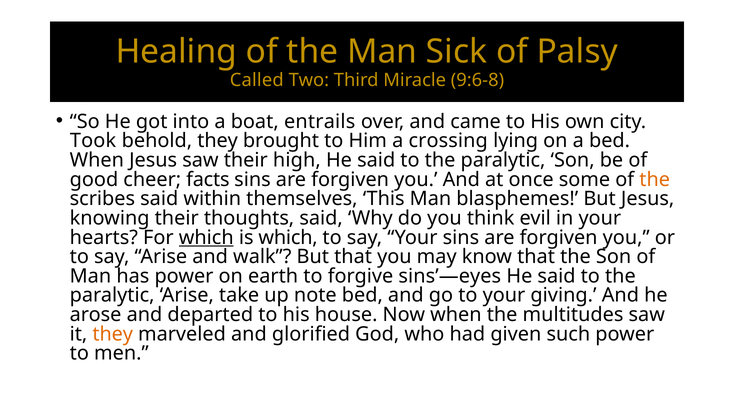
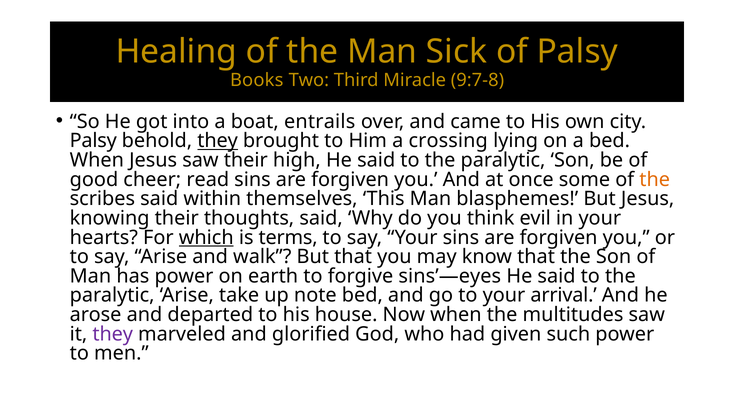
Called: Called -> Books (257, 80)
9:6-8: 9:6-8 -> 9:7-8 (477, 80)
Took: Took -> Palsy (93, 141)
they underline: none -> present (218, 141)
facts: facts -> read (208, 179)
is which: which -> terms (288, 237)
giving: giving -> arrival (564, 295)
they colour: orange -> purple (113, 334)
